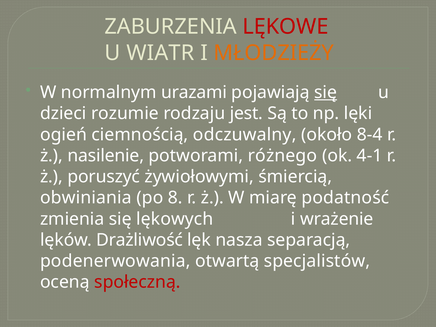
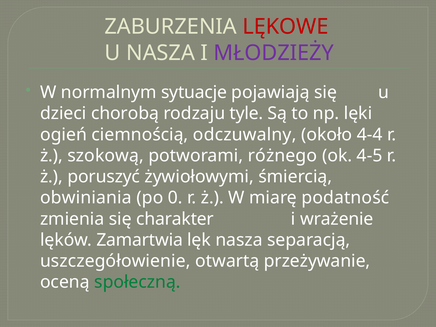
U WIATR: WIATR -> NASZA (161, 53)
MŁODZIEŻY colour: orange -> purple (274, 53)
urazami: urazami -> sytuacje (194, 92)
się underline: present -> none (326, 92)
rozumie: rozumie -> chorobą (125, 113)
jest: jest -> tyle (246, 113)
8-4: 8-4 -> 4-4 (370, 135)
nasilenie: nasilenie -> szokową (106, 156)
4-1: 4-1 -> 4-5 (370, 156)
8: 8 -> 0 (175, 198)
lękowych: lękowych -> charakter (175, 219)
Drażliwość: Drażliwość -> Zamartwia (140, 240)
podenerwowania: podenerwowania -> uszczegółowienie (115, 261)
specjalistów: specjalistów -> przeżywanie (317, 261)
społeczną colour: red -> green (137, 282)
